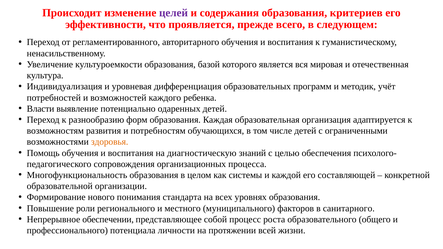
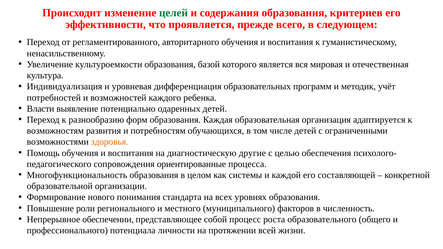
целей colour: purple -> green (173, 13)
знаний: знаний -> другие (252, 153)
организационных: организационных -> ориентированные (191, 164)
санитарного: санитарного -> численность (349, 208)
